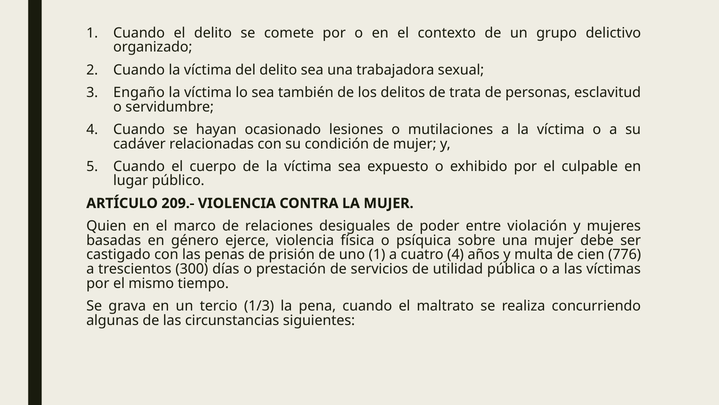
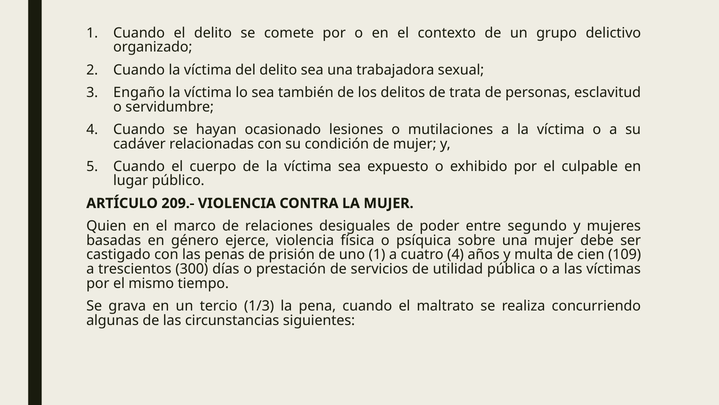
violación: violación -> segundo (537, 226)
776: 776 -> 109 (625, 254)
